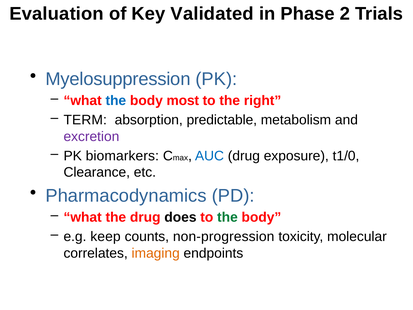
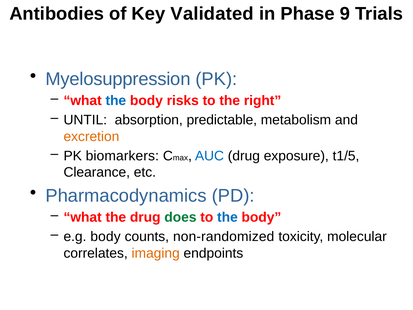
Evaluation: Evaluation -> Antibodies (57, 14)
2: 2 -> 9 (345, 14)
most: most -> risks (183, 101)
TERM: TERM -> UNTIL (85, 120)
excretion colour: purple -> orange (91, 136)
t1/0: t1/0 -> t1/5 (346, 156)
does colour: black -> green (180, 217)
the colour: green -> blue (227, 217)
e.g keep: keep -> body (106, 236)
non-progression: non-progression -> non-randomized (224, 236)
